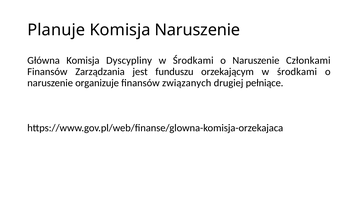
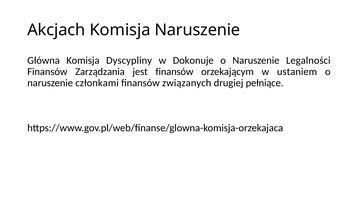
Planuje: Planuje -> Akcjach (56, 30)
Środkami: Środkami -> Dokonuje (193, 61)
Członkami: Członkami -> Legalności (308, 61)
jest funduszu: funduszu -> finansów (174, 72)
orzekającym w środkami: środkami -> ustaniem (297, 72)
organizuje: organizuje -> członkami (97, 83)
